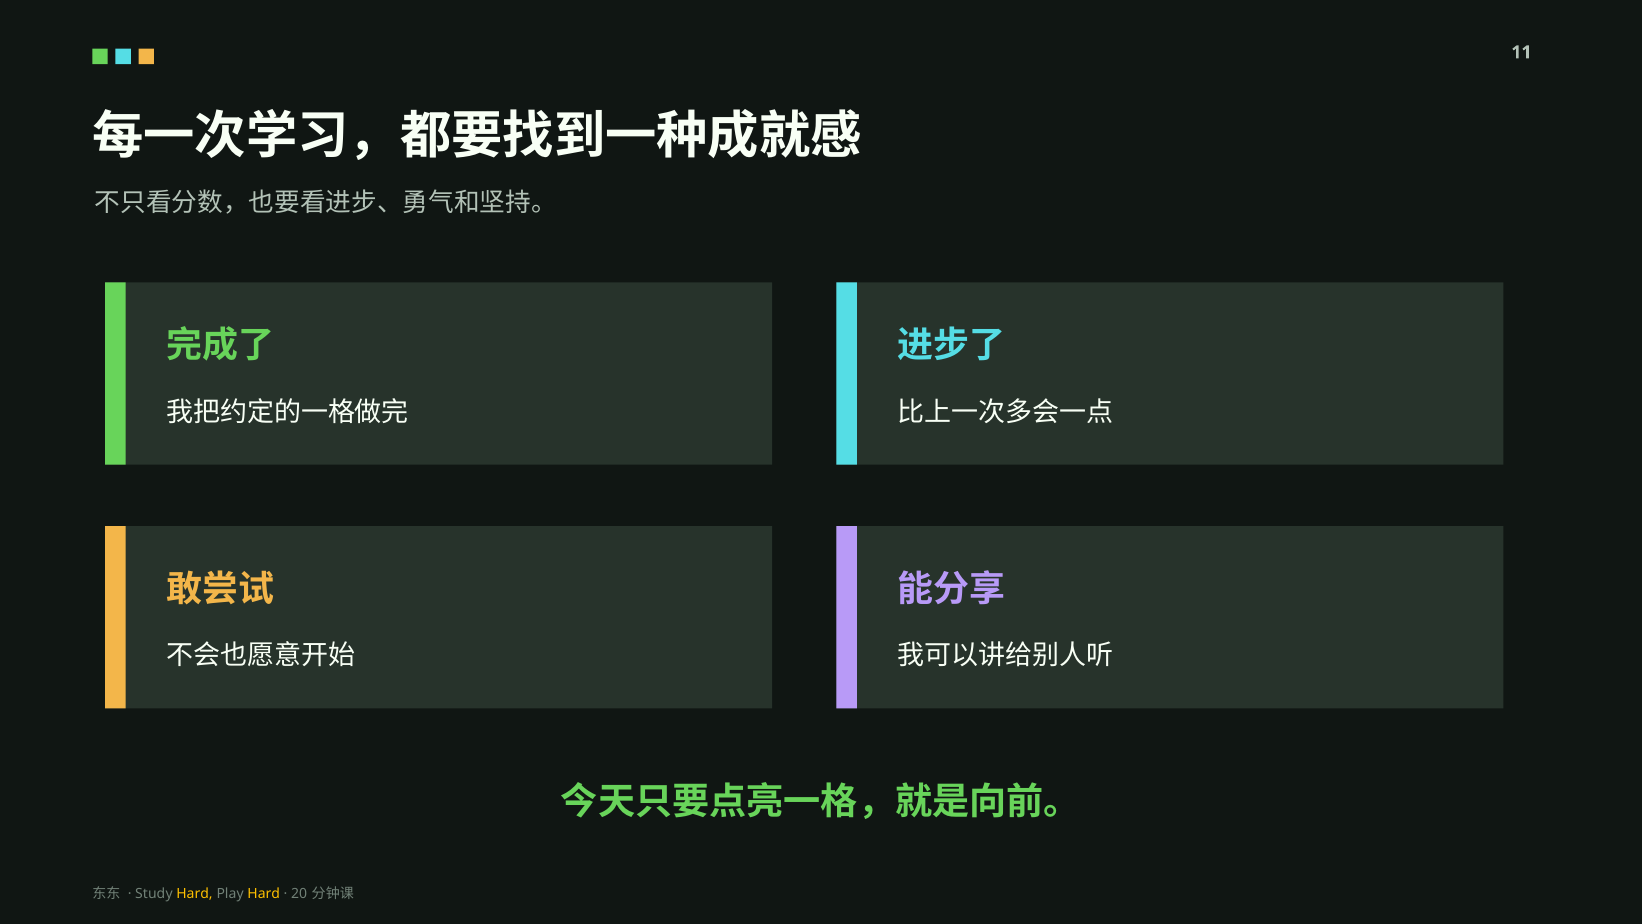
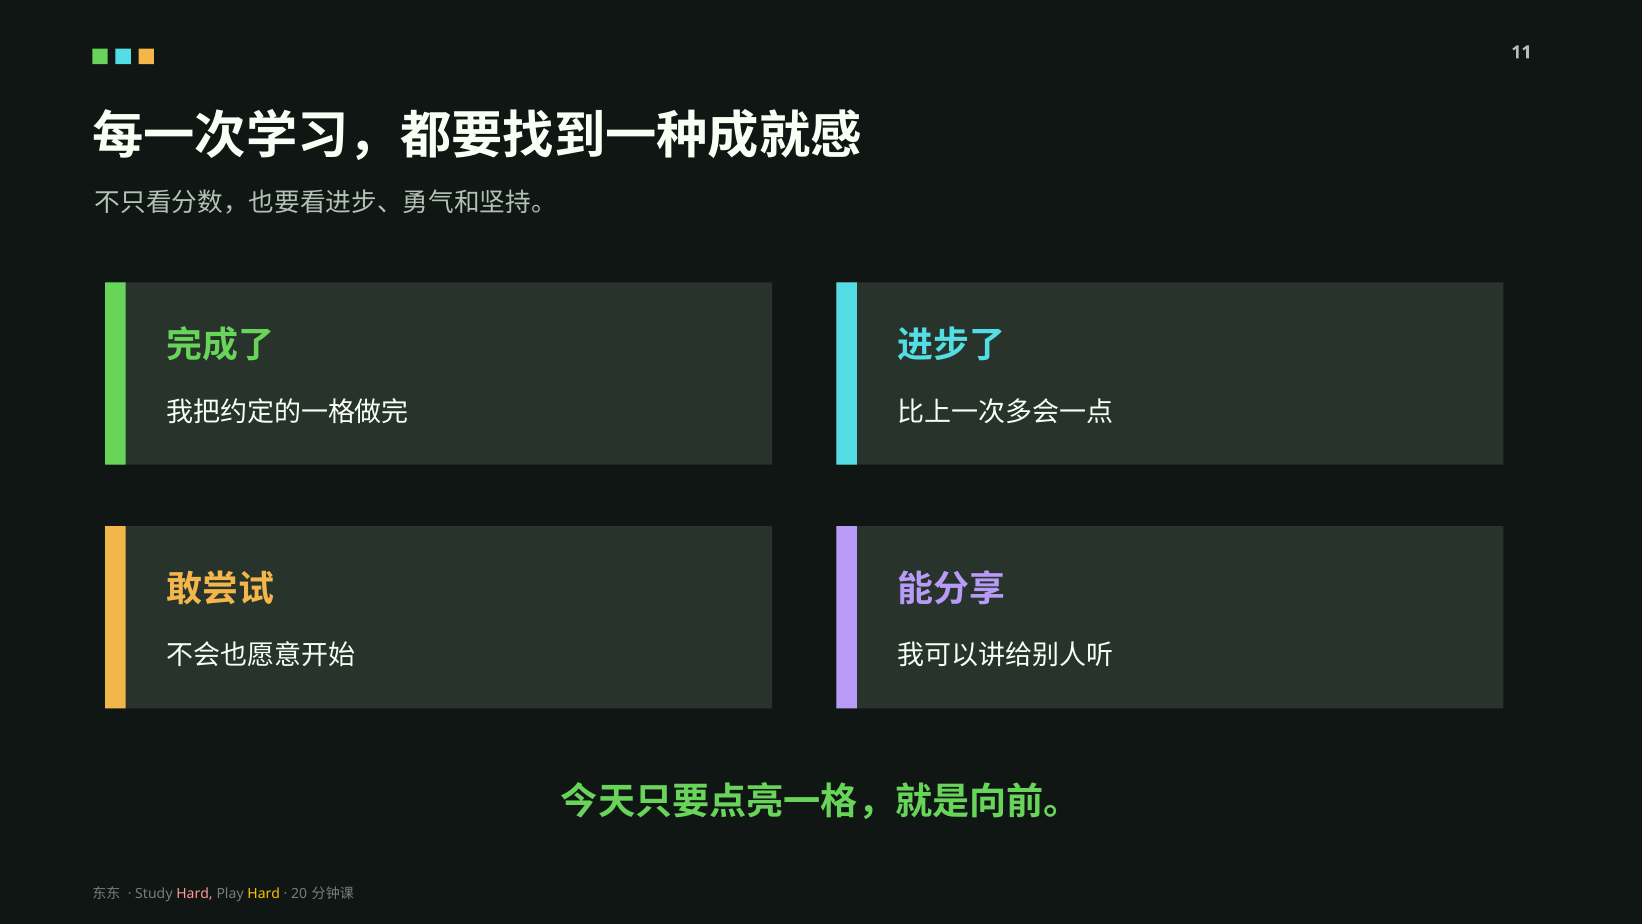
Hard colour: yellow -> pink (195, 893)
